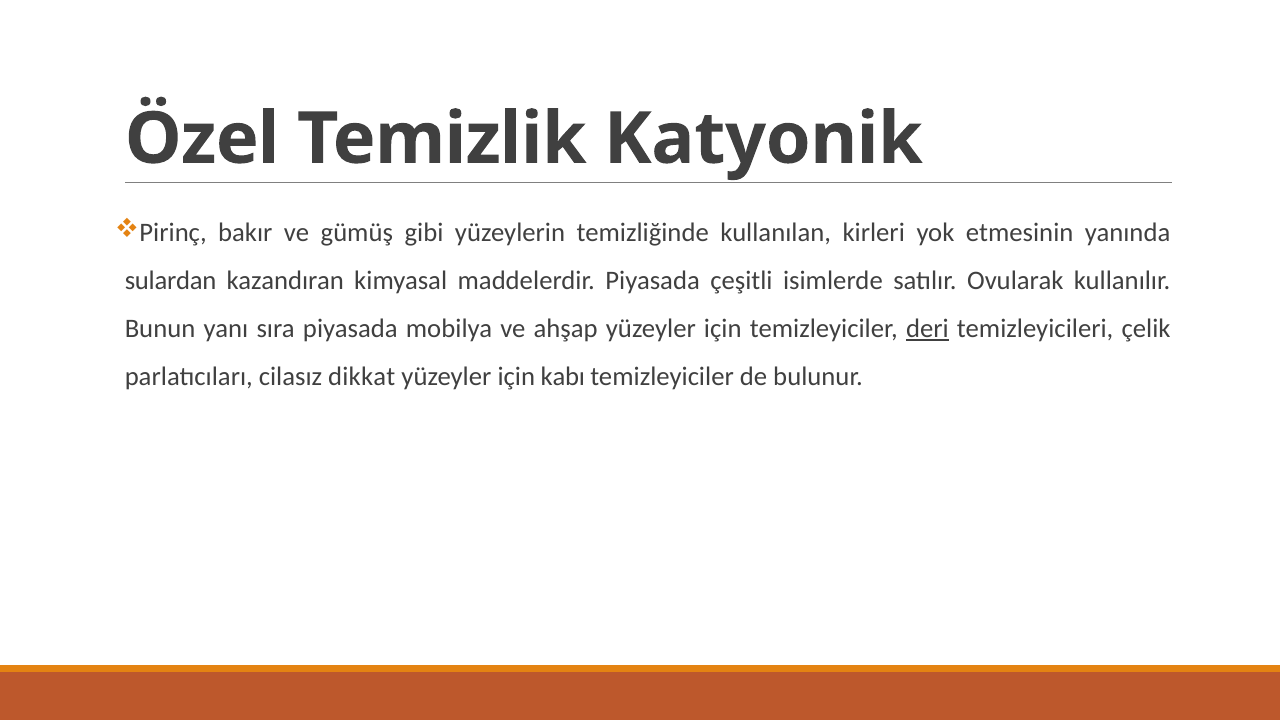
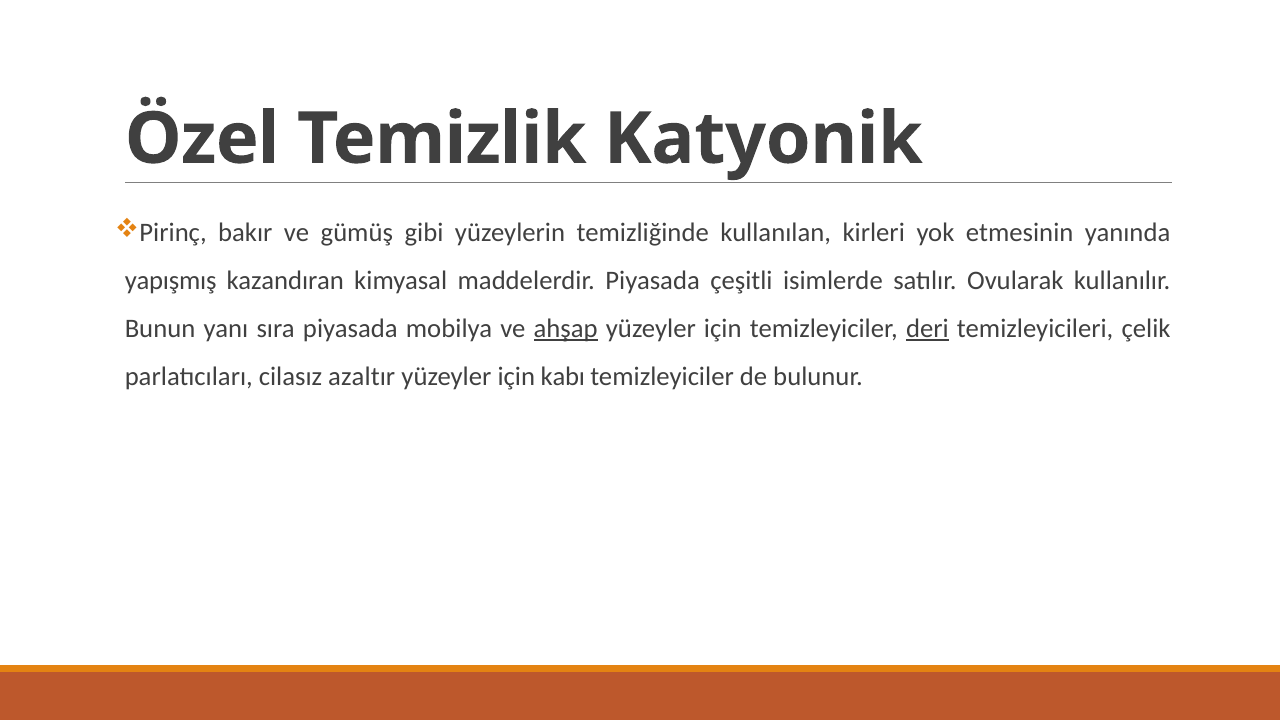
sulardan: sulardan -> yapışmış (171, 281)
ahşap underline: none -> present (566, 329)
dikkat: dikkat -> azaltır (362, 377)
